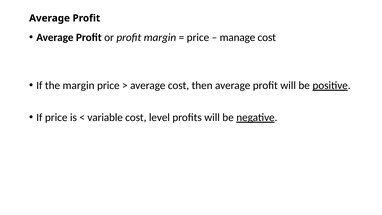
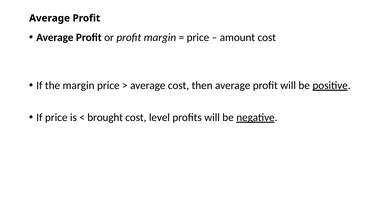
manage: manage -> amount (237, 37)
variable: variable -> brought (105, 117)
